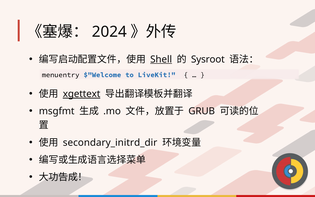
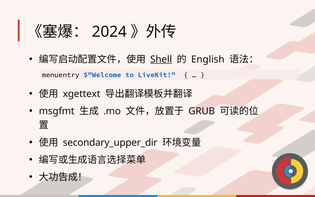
Sysroot: Sysroot -> English (208, 59)
xgettext underline: present -> none (82, 94)
secondary_initrd_dir: secondary_initrd_dir -> secondary_upper_dir (110, 142)
